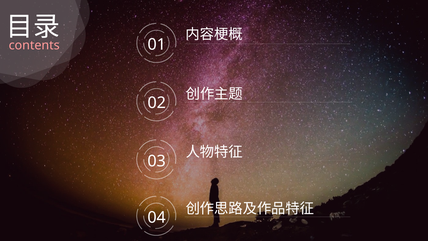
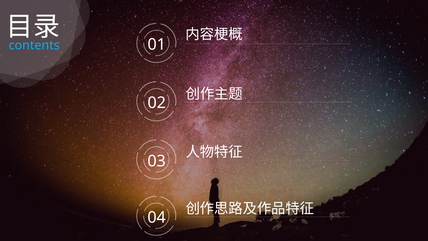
contents colour: pink -> light blue (34, 45)
